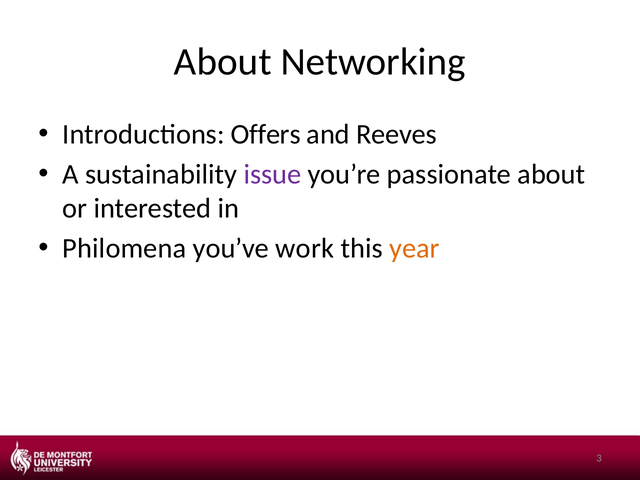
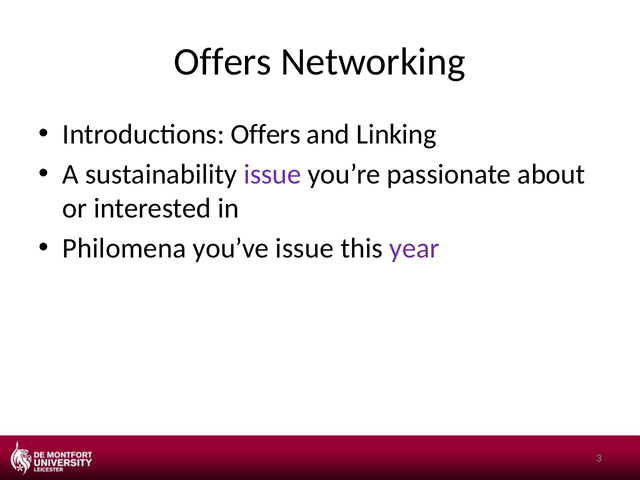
About: About -> Offers (223, 62)
Reeves: Reeves -> Linking (396, 134)
you’ve work: work -> issue (305, 248)
year colour: orange -> purple (415, 248)
